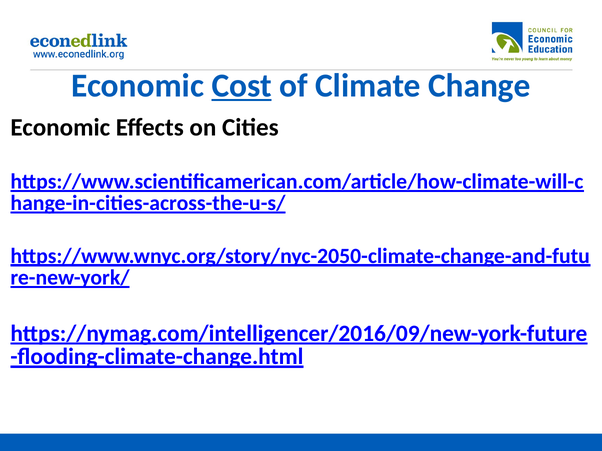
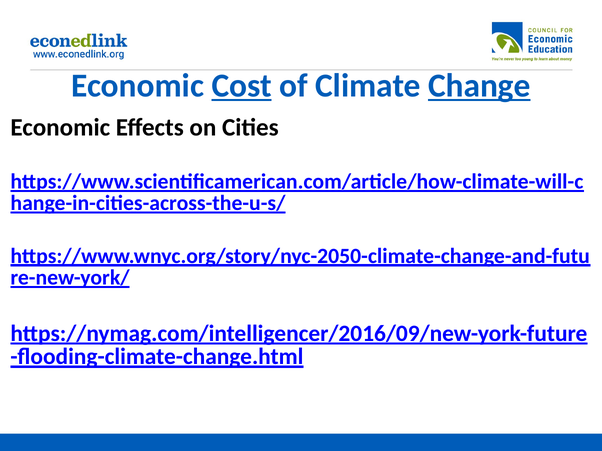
Change underline: none -> present (479, 86)
